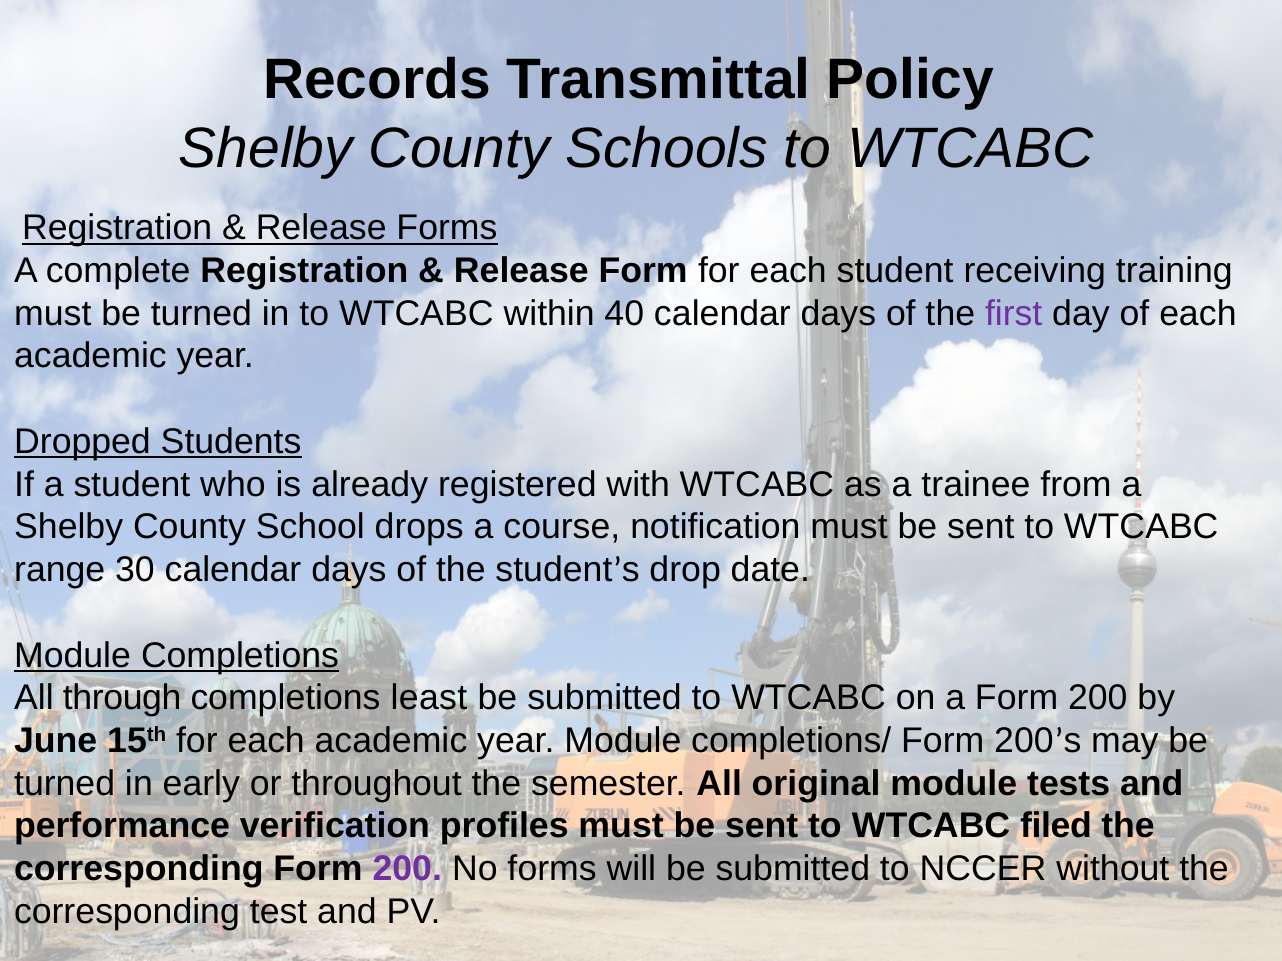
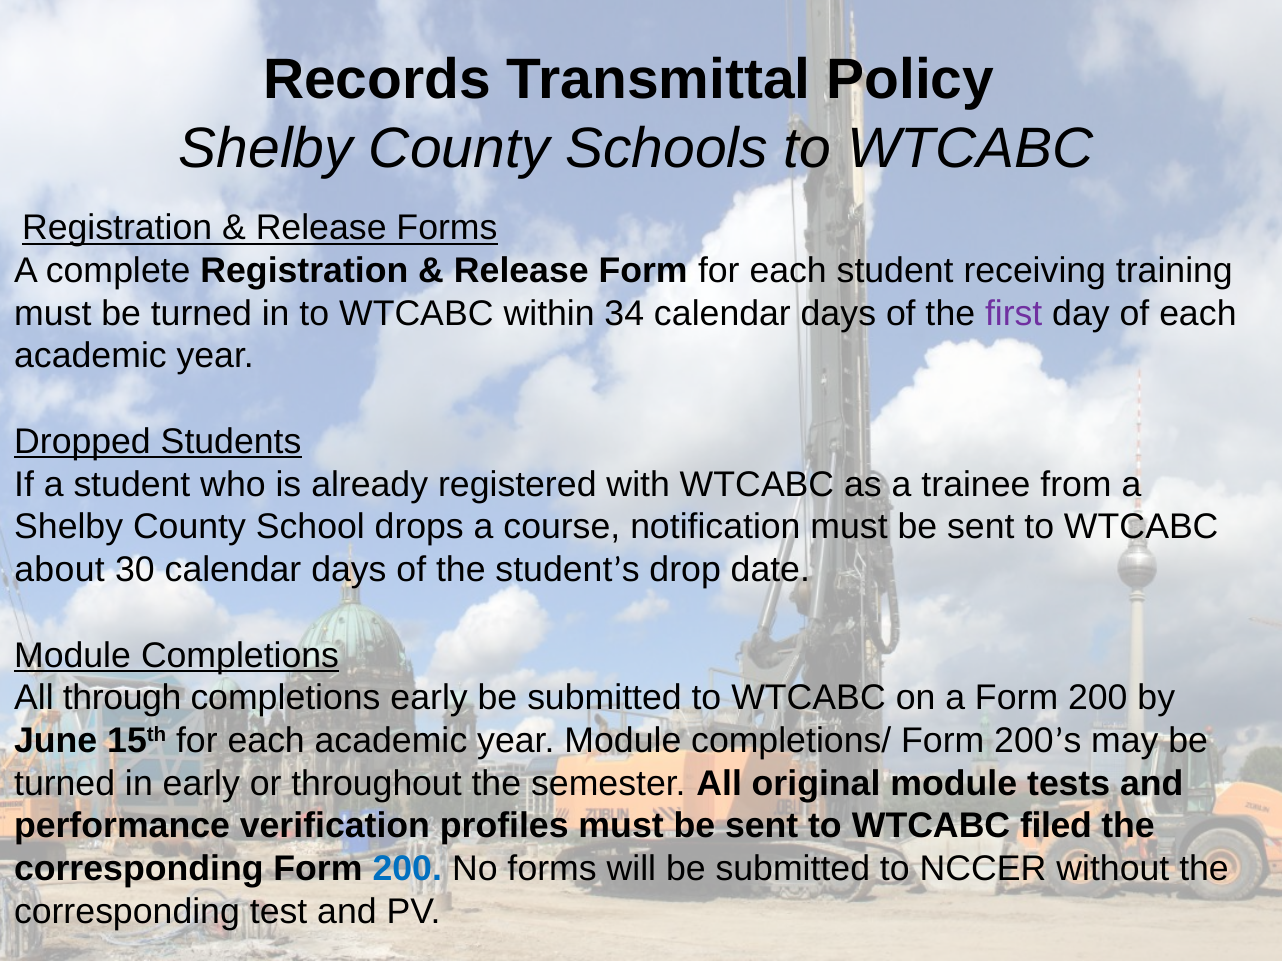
40: 40 -> 34 (624, 314)
range: range -> about (60, 570)
completions least: least -> early (429, 698)
200 colour: purple -> blue (407, 869)
